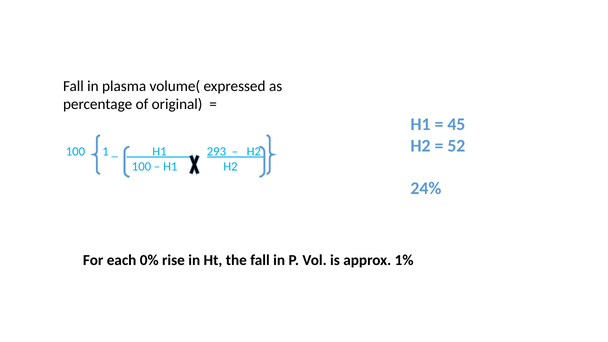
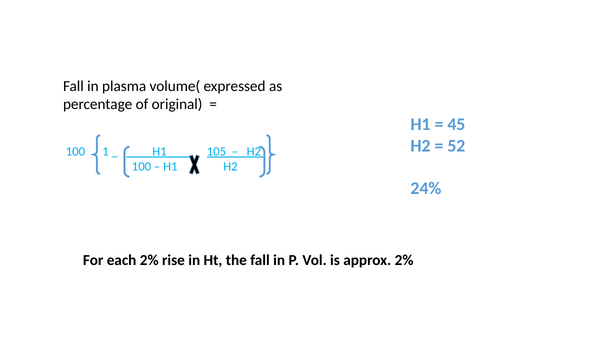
293: 293 -> 105 (216, 151)
each 0%: 0% -> 2% (149, 260)
approx 1%: 1% -> 2% (404, 260)
